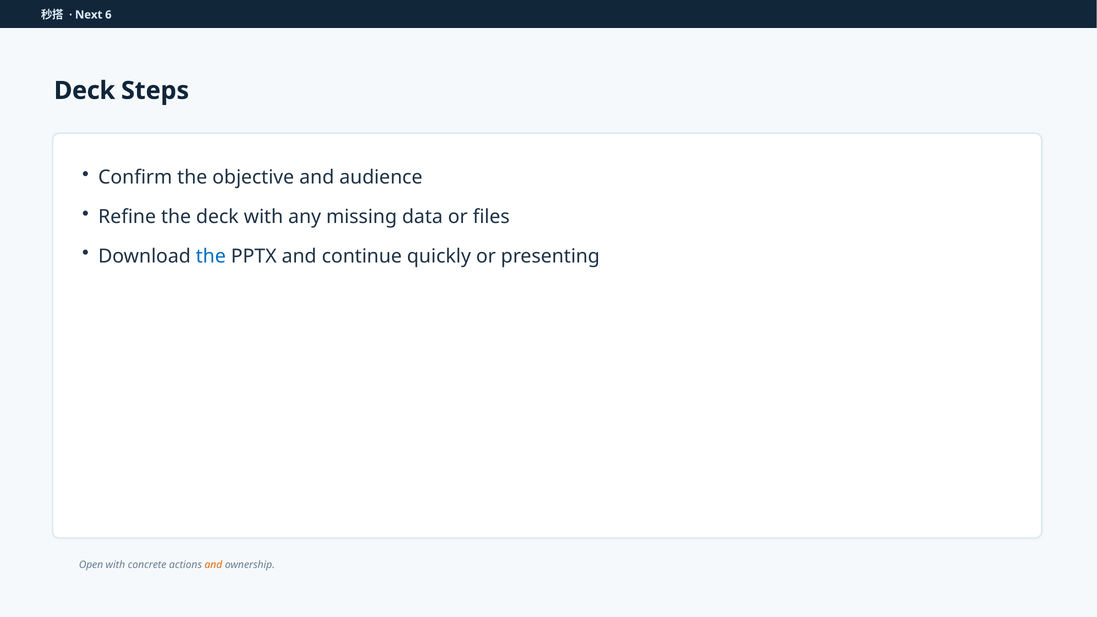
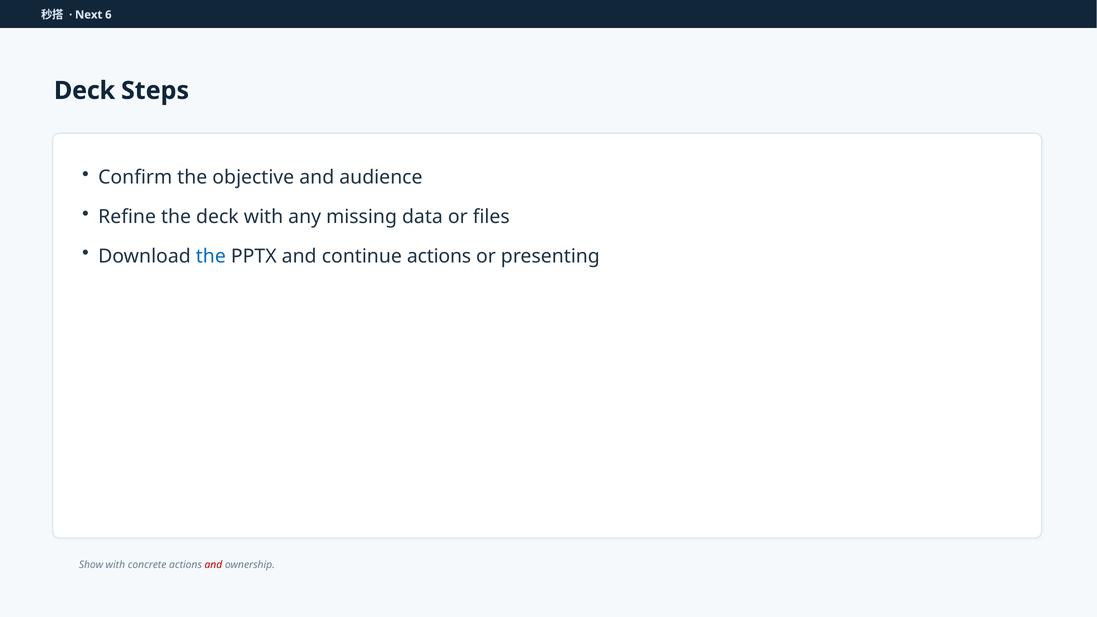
continue quickly: quickly -> actions (439, 256)
Open: Open -> Show (91, 565)
and colour: orange -> red (213, 565)
